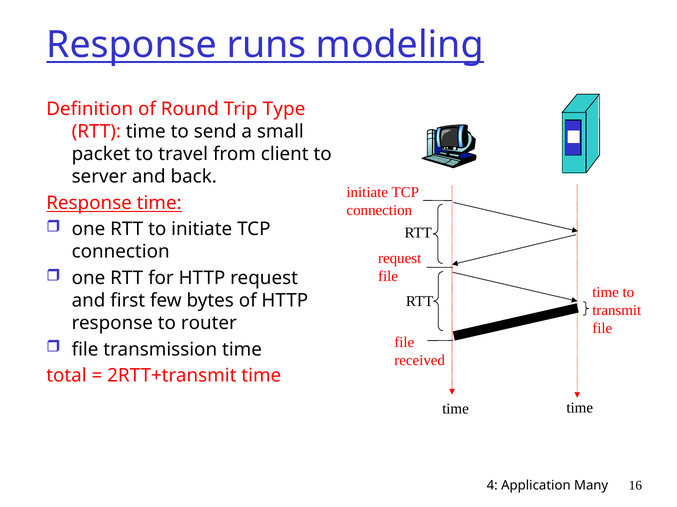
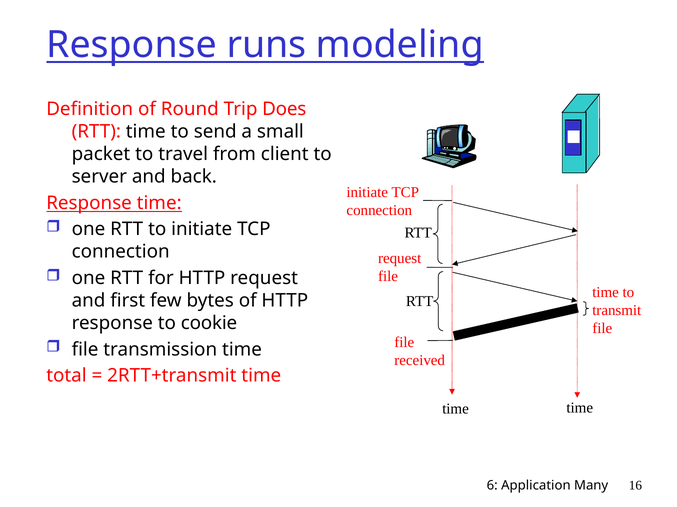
Type: Type -> Does (284, 109)
router: router -> cookie (209, 324)
4: 4 -> 6 (492, 486)
